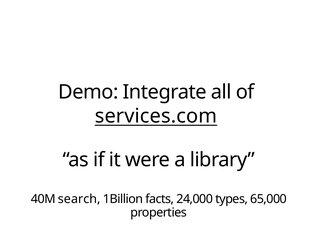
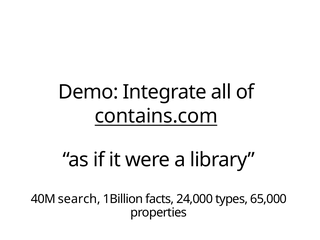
services.com: services.com -> contains.com (156, 116)
